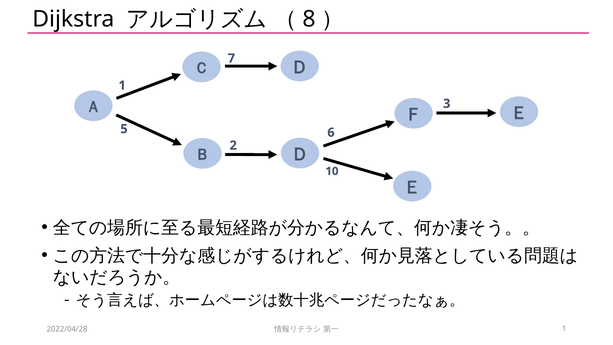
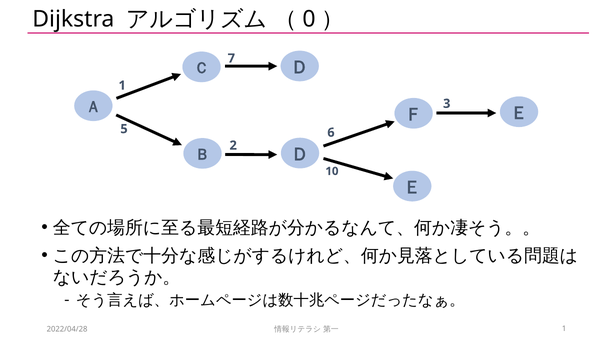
8: 8 -> 0 (309, 19)
